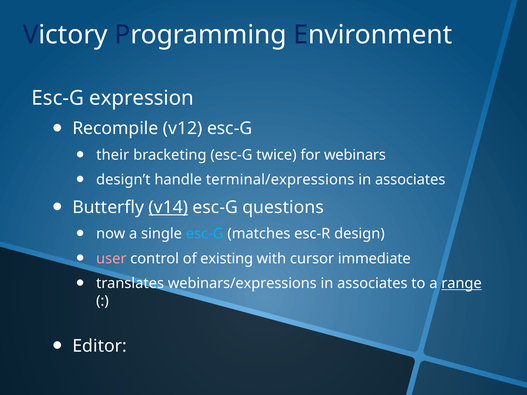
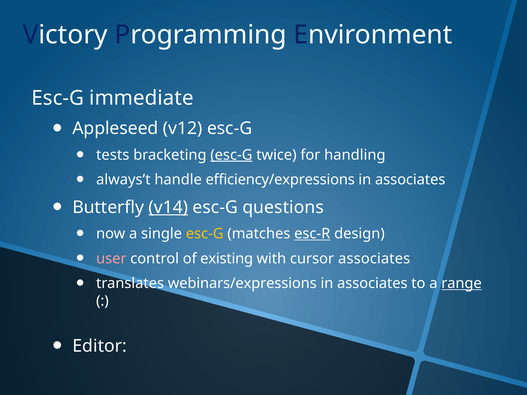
expression: expression -> immediate (141, 98)
Recompile: Recompile -> Appleseed (115, 129)
their: their -> tests (113, 155)
esc-G underline: none -> present (231, 155)
webinars: webinars -> handling (355, 155)
design’t: design’t -> always’t (123, 180)
terminal/expressions: terminal/expressions -> efficiency/expressions (280, 180)
esc-G colour: light blue -> yellow (205, 234)
esc-R underline: none -> present (312, 234)
cursor immediate: immediate -> associates (374, 259)
